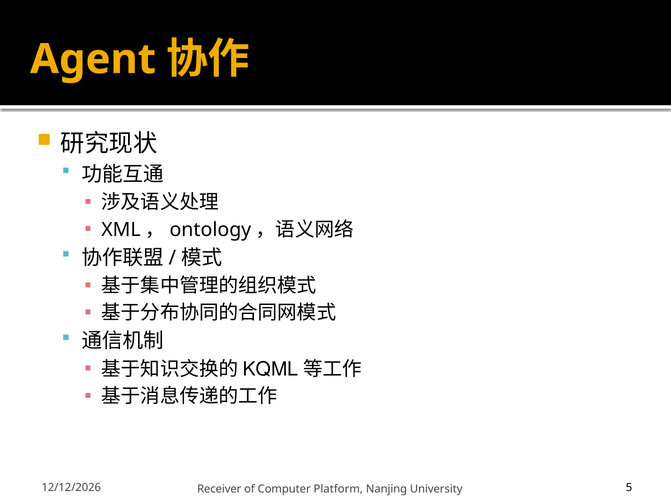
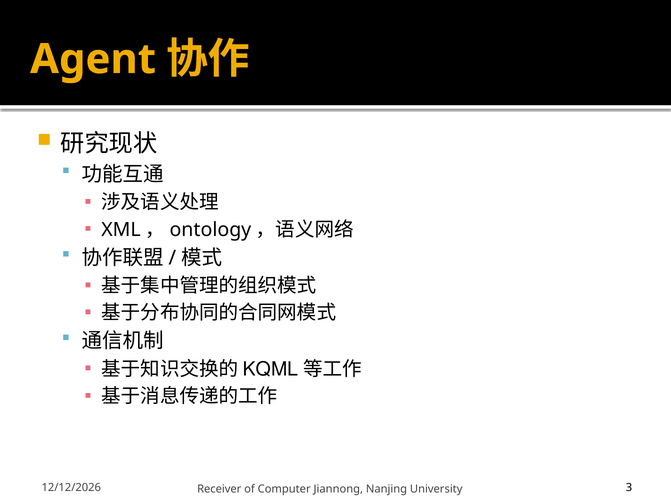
Platform: Platform -> Jiannong (338, 489)
5: 5 -> 3 (629, 488)
